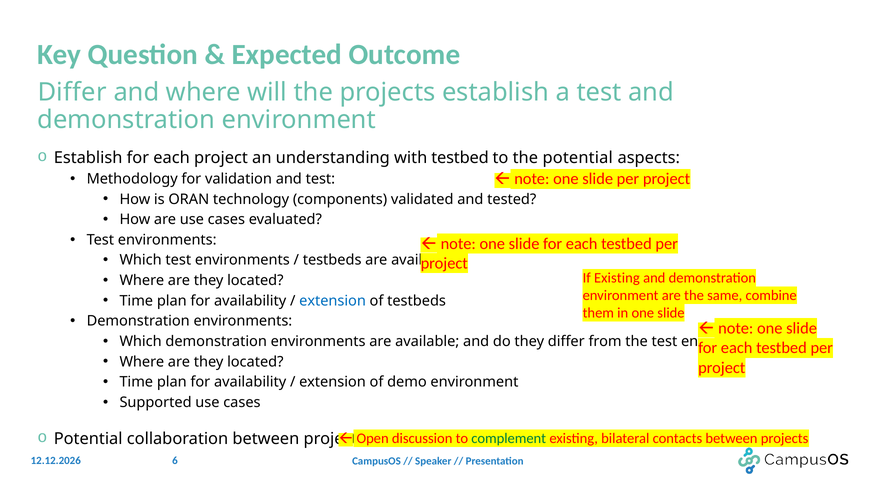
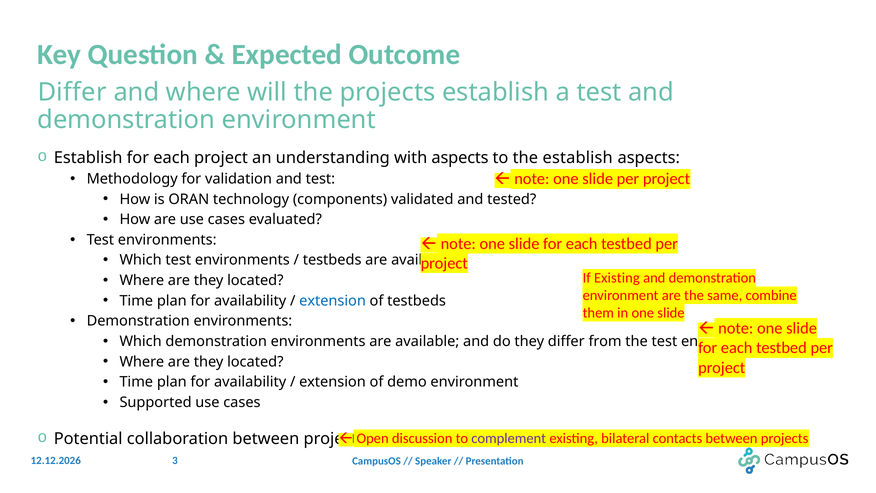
with testbed: testbed -> aspects (460, 158)
the potential: potential -> establish (578, 158)
complement colour: green -> purple (509, 438)
6: 6 -> 3 (175, 460)
